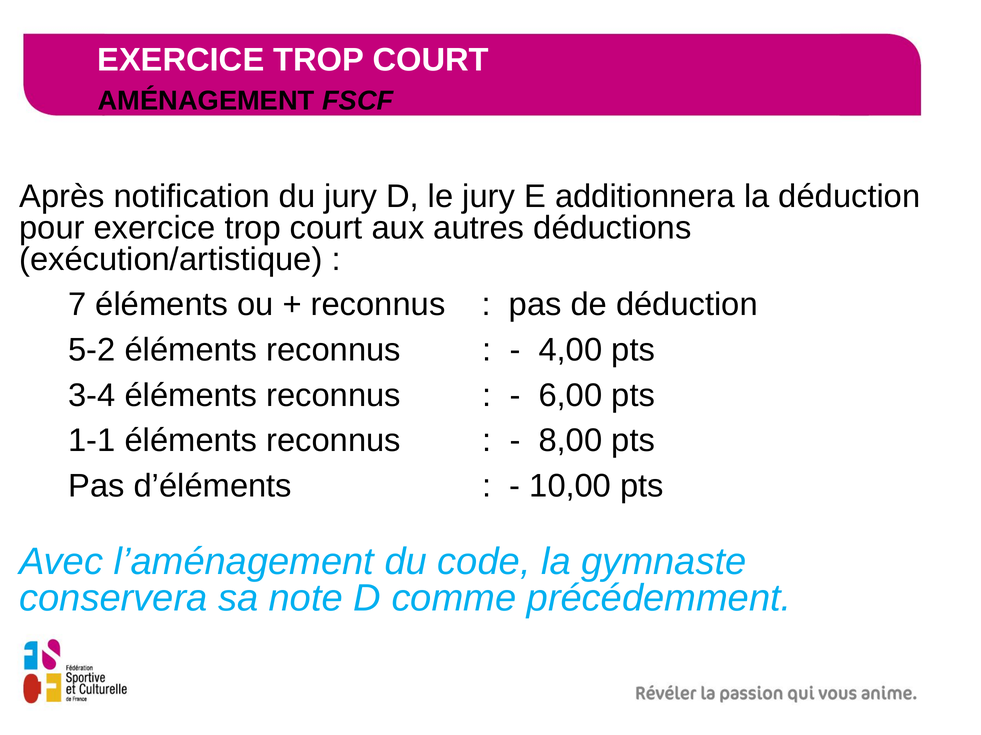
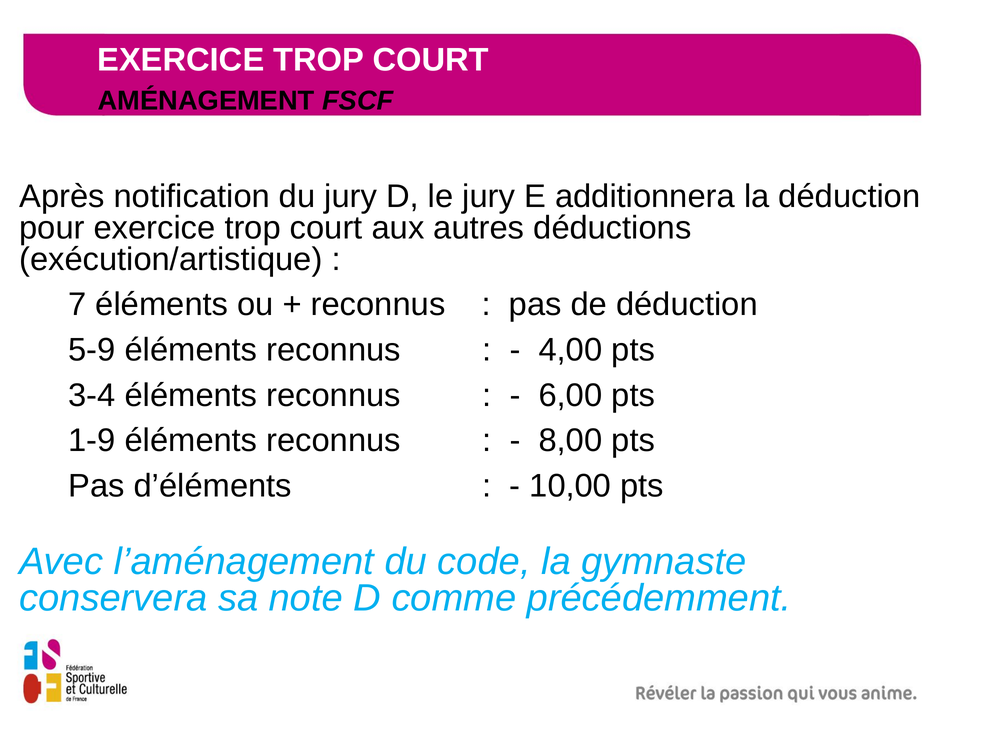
5-2: 5-2 -> 5-9 (92, 350)
1-1: 1-1 -> 1-9 (92, 441)
